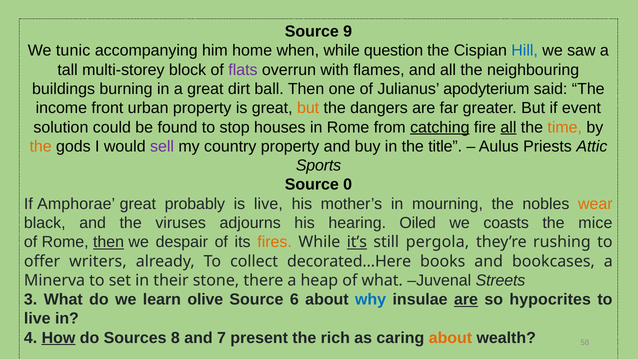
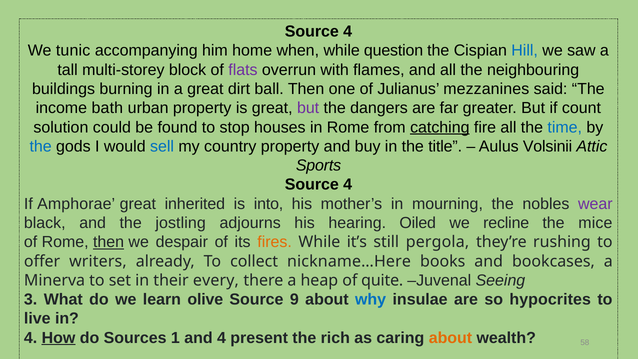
9: 9 -> 4 (348, 32)
apodyterium: apodyterium -> mezzanines (486, 89)
front: front -> bath (107, 108)
but colour: orange -> purple (308, 108)
event: event -> count (581, 108)
all underline: present -> none (508, 127)
time colour: orange -> blue (565, 127)
the colour: orange -> blue (41, 146)
sell colour: purple -> blue (162, 146)
Priests: Priests -> Volsinii (548, 146)
0: 0 -> 4 (348, 185)
probably: probably -> inherited (195, 204)
is live: live -> into (269, 204)
wear colour: orange -> purple (595, 204)
viruses: viruses -> jostling (181, 223)
coasts: coasts -> recline (506, 223)
it’s underline: present -> none (357, 242)
decorated…Here: decorated…Here -> nickname…Here (349, 261)
stone: stone -> every (216, 280)
of what: what -> quite (382, 280)
Streets: Streets -> Seeing (500, 280)
6: 6 -> 9 (294, 299)
are underline: present -> none (466, 299)
8: 8 -> 1 (175, 338)
and 7: 7 -> 4 (221, 338)
